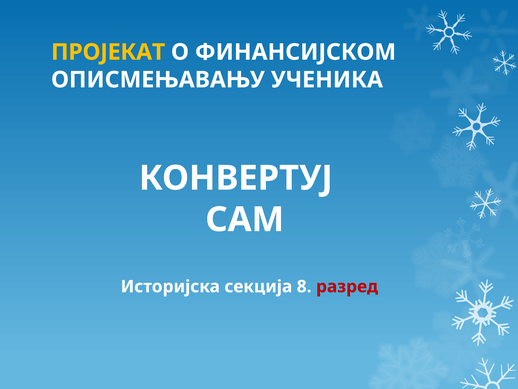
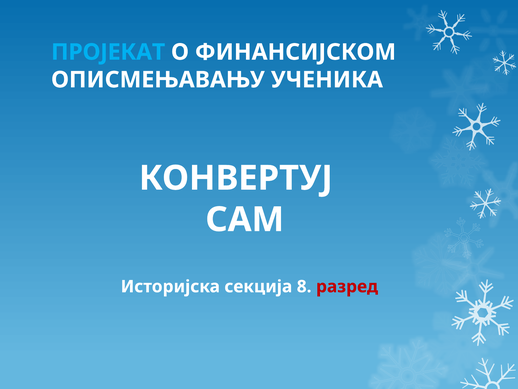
ПРОЈЕКАТ colour: yellow -> light blue (108, 52)
